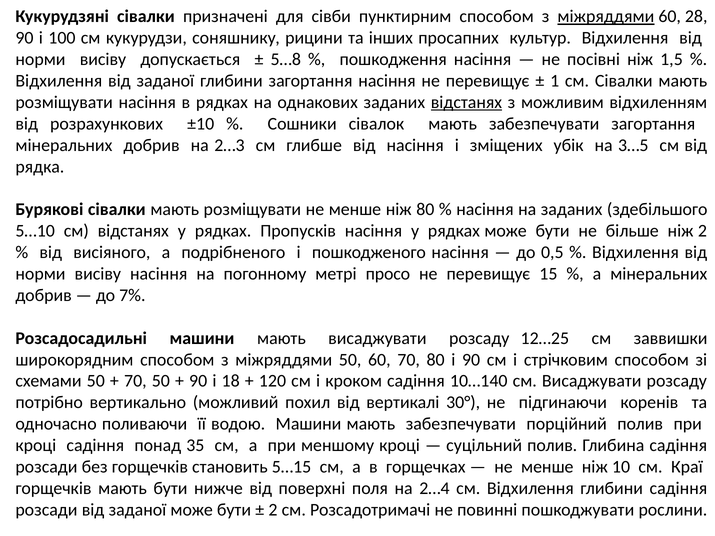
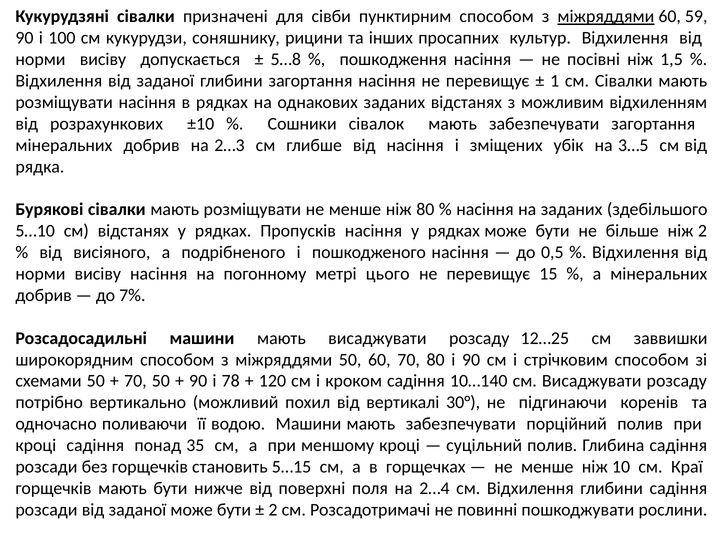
28: 28 -> 59 (696, 17)
відстанях underline: present -> none (466, 102)
просо: просо -> цього (388, 274)
18: 18 -> 78 (231, 381)
